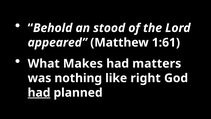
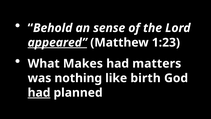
stood: stood -> sense (109, 28)
appeared underline: none -> present (57, 42)
1:61: 1:61 -> 1:23 (166, 42)
right: right -> birth (146, 78)
